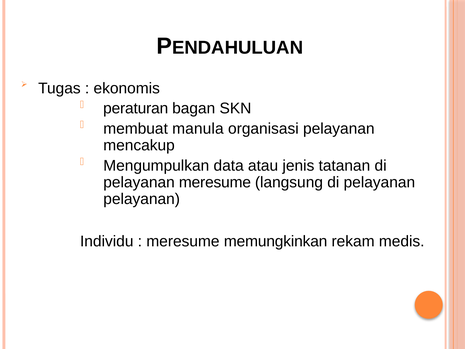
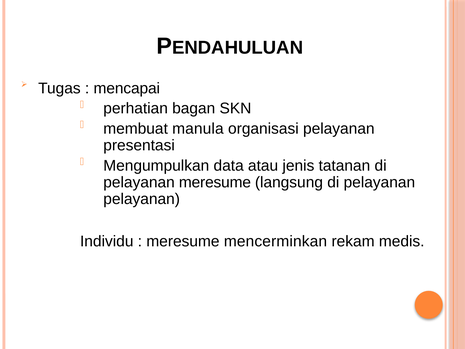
ekonomis: ekonomis -> mencapai (127, 88)
peraturan: peraturan -> perhatian (136, 108)
mencakup: mencakup -> presentasi (139, 145)
memungkinkan: memungkinkan -> mencerminkan (275, 241)
